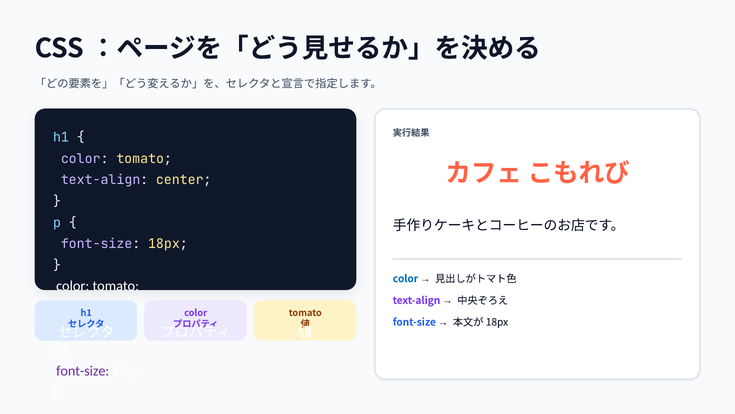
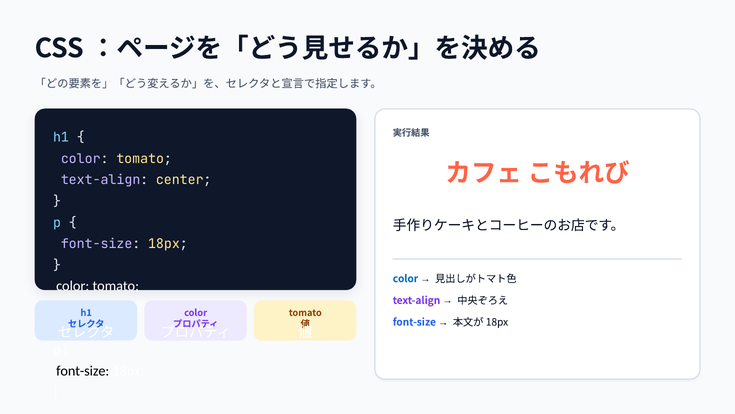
font-size colour: purple -> black (83, 370)
